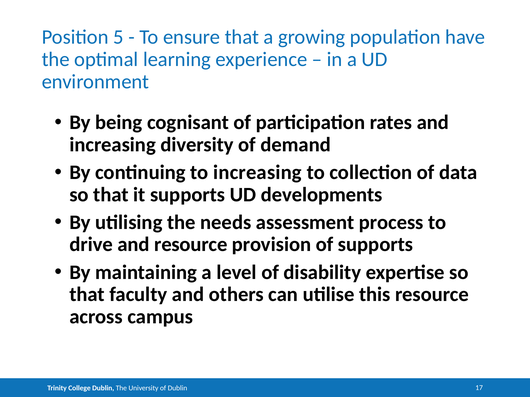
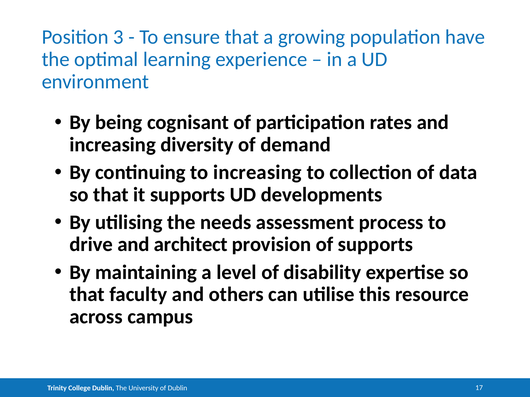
5: 5 -> 3 (118, 37)
and resource: resource -> architect (191, 245)
